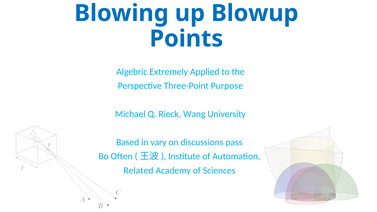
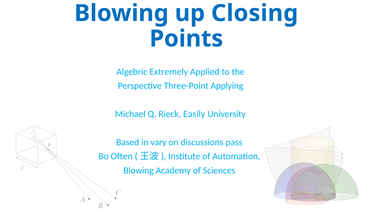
Blowup: Blowup -> Closing (255, 13)
Purpose: Purpose -> Applying (227, 86)
Wang: Wang -> Easily (194, 114)
Related: Related -> Blowing (138, 170)
